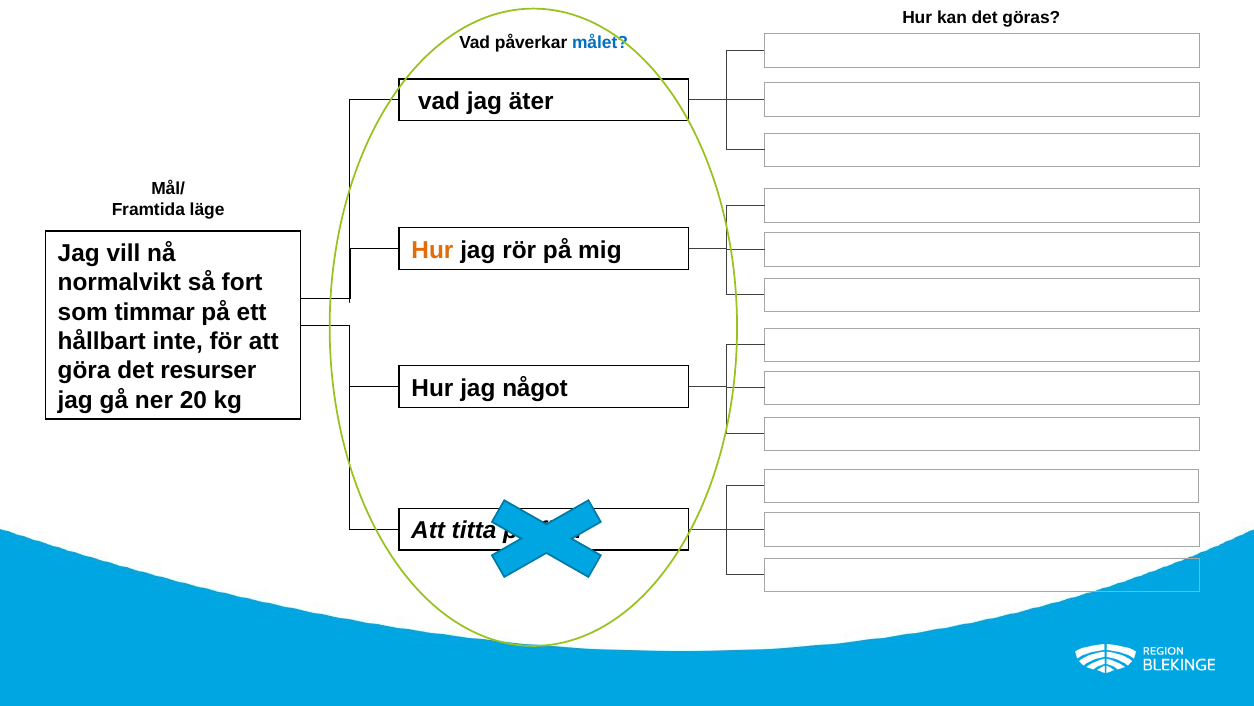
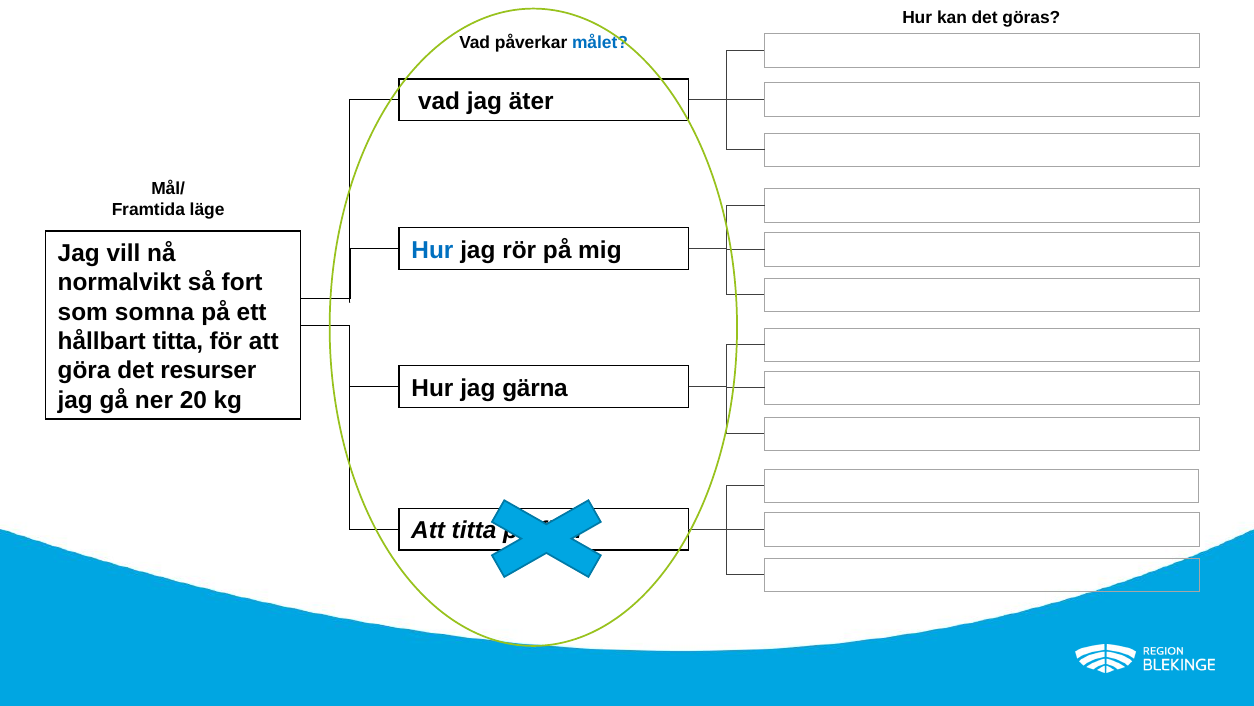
Hur colour: orange -> blue (432, 250)
timmar: timmar -> somna (155, 312)
hållbart inte: inte -> titta (178, 341)
något: något -> gärna (535, 388)
